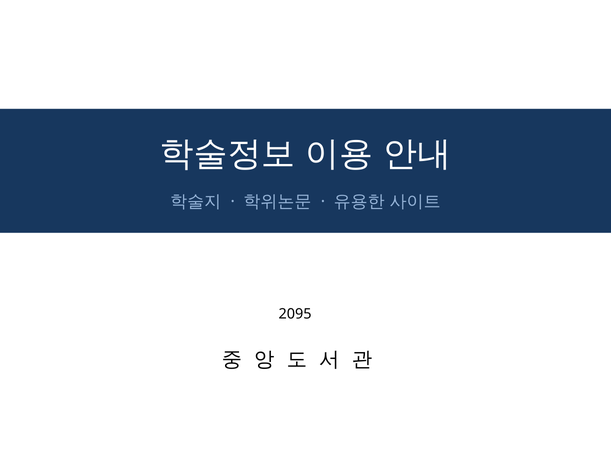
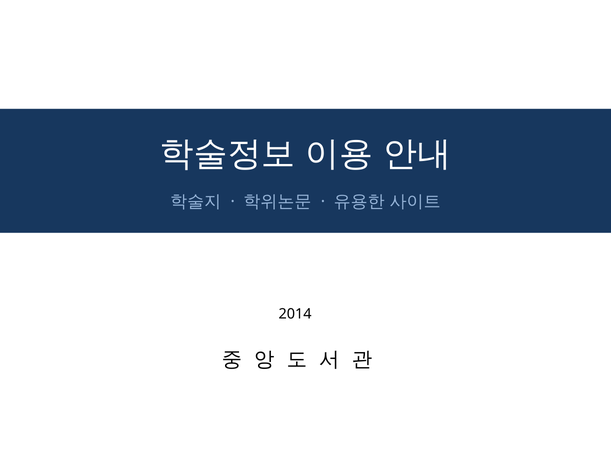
2095: 2095 -> 2014 (295, 314)
